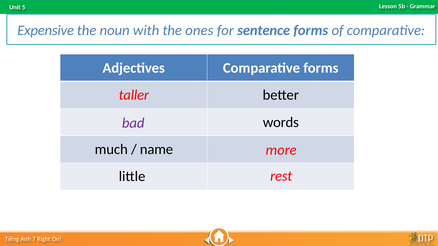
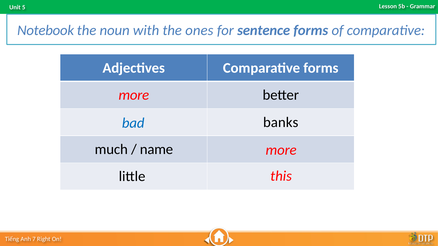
Expensive: Expensive -> Notebook (46, 30)
taller: taller -> more (134, 95)
words: words -> banks (281, 122)
bad colour: purple -> blue (133, 123)
rest: rest -> this (281, 176)
